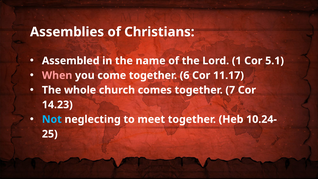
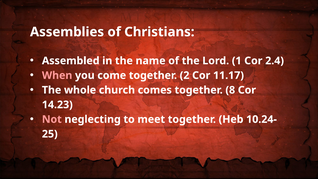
5.1: 5.1 -> 2.4 (275, 61)
6: 6 -> 2 (185, 75)
7: 7 -> 8 (230, 90)
Not colour: light blue -> pink (52, 119)
